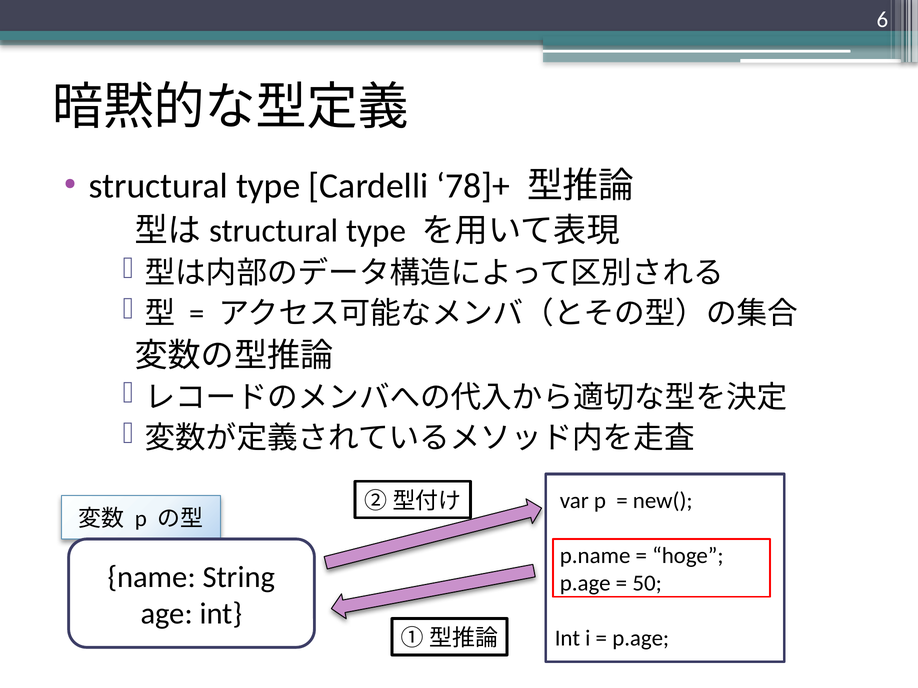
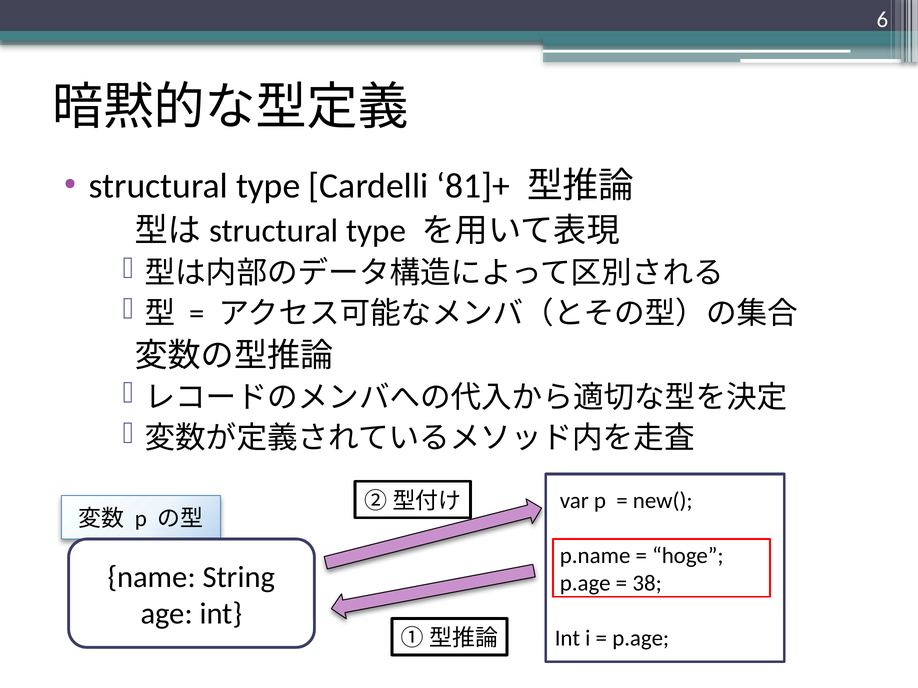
78]+: 78]+ -> 81]+ (473, 186)
50: 50 -> 38 (647, 584)
